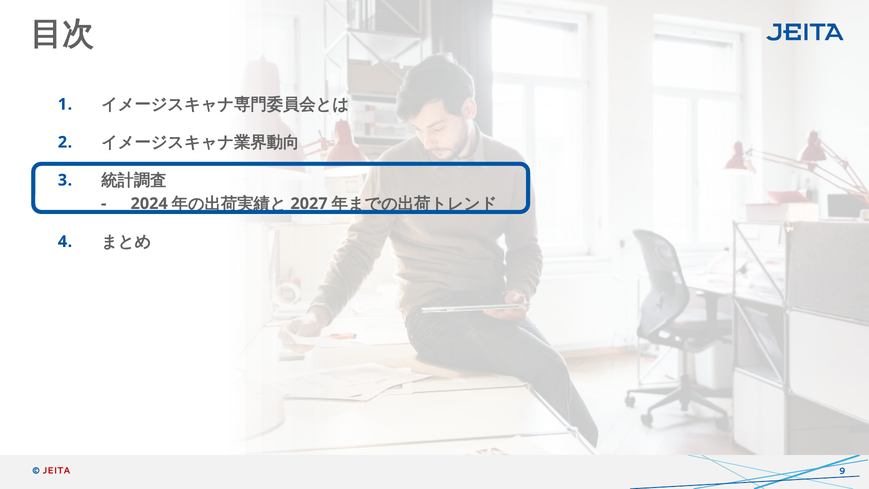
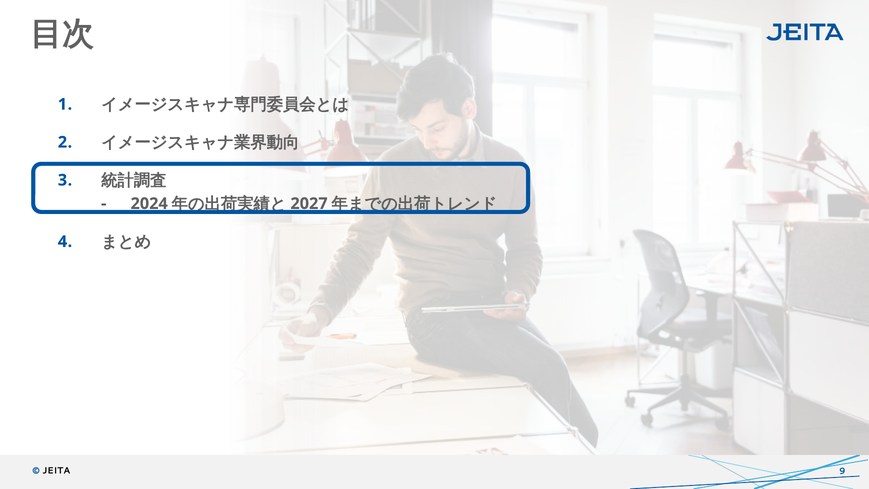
JEITA colour: red -> black (56, 470)
